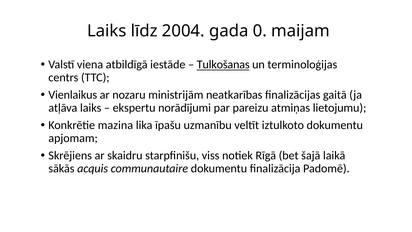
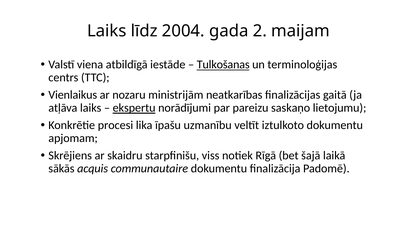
0: 0 -> 2 (260, 31)
ekspertu underline: none -> present (134, 108)
atmiņas: atmiņas -> saskaņo (291, 108)
mazina: mazina -> procesi (115, 125)
